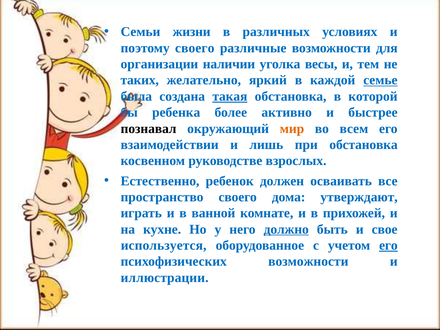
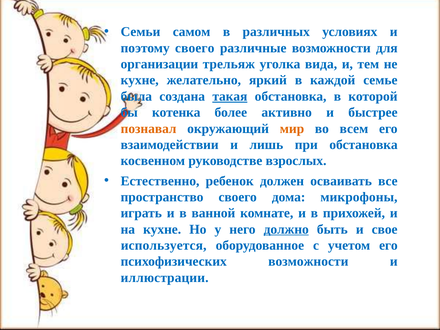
жизни: жизни -> самом (192, 32)
наличии: наличии -> трельяж (229, 64)
весы: весы -> вида (321, 64)
таких: таких -> кухне (140, 80)
семье underline: present -> none (380, 80)
ребенка: ребенка -> котенка (176, 112)
познавал colour: black -> orange (149, 129)
утверждают: утверждают -> микрофоны (359, 197)
его underline: present -> none (388, 245)
